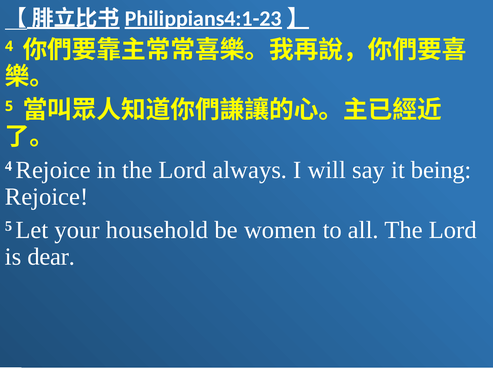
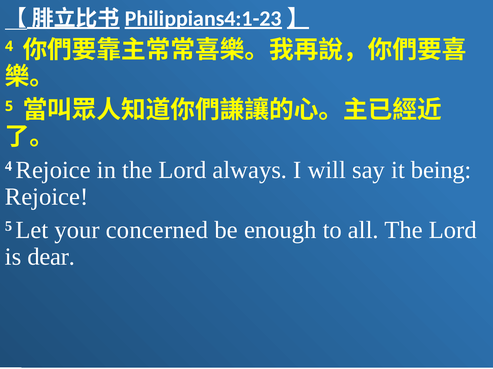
household: household -> concerned (157, 231)
women: women -> enough (280, 231)
